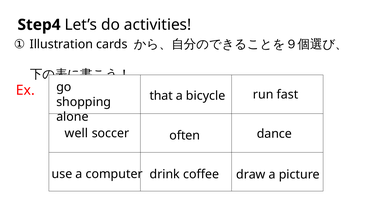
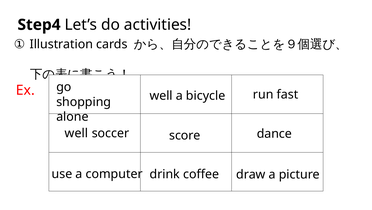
that: that -> well (161, 95)
often: often -> score (185, 135)
